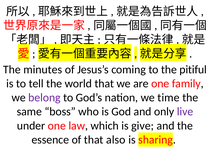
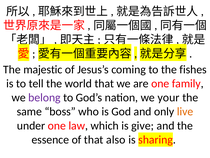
minutes: minutes -> majestic (43, 69)
pitiful: pitiful -> fishes (193, 69)
time: time -> your (169, 97)
live colour: purple -> orange (185, 111)
